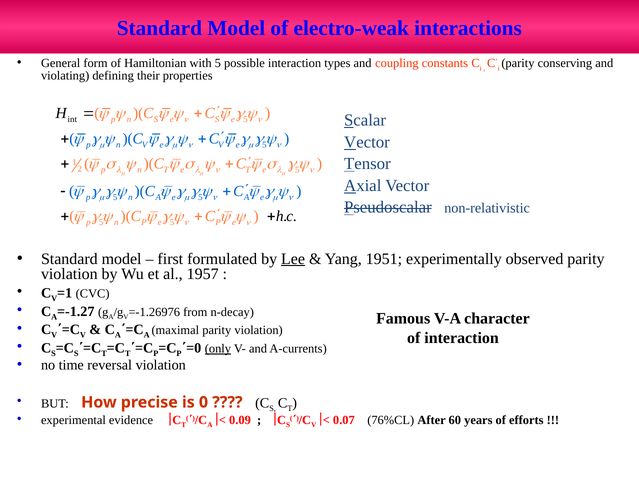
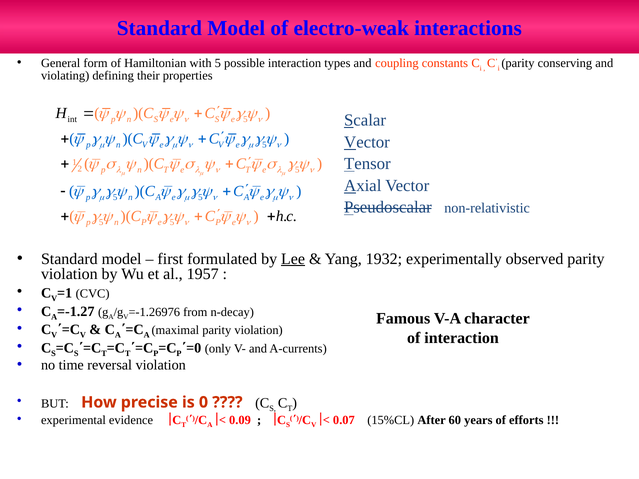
1951: 1951 -> 1932 (384, 259)
only underline: present -> none (218, 349)
76%CL: 76%CL -> 15%CL (391, 420)
